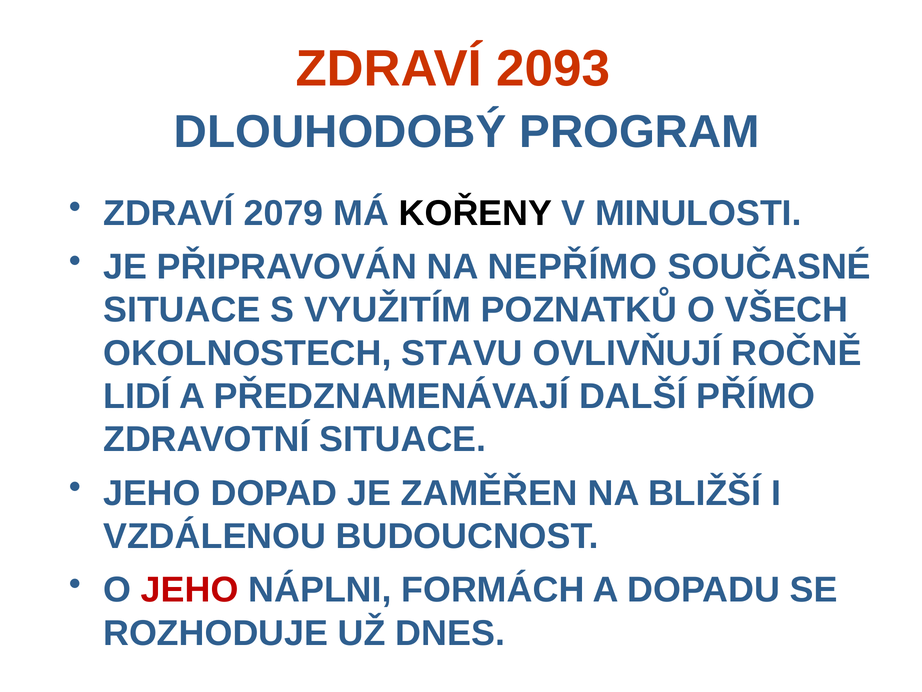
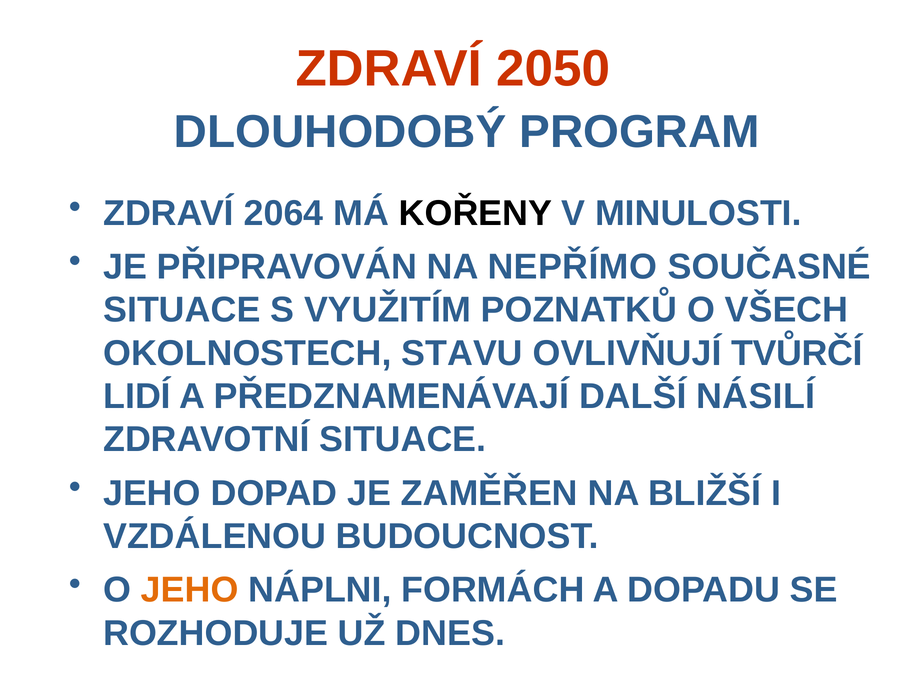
2093: 2093 -> 2050 (553, 69)
2079: 2079 -> 2064 (284, 213)
ROČNĚ: ROČNĚ -> TVŮRČÍ (797, 353)
PŘÍMO: PŘÍMO -> NÁSILÍ (756, 396)
JEHO colour: red -> orange (190, 590)
